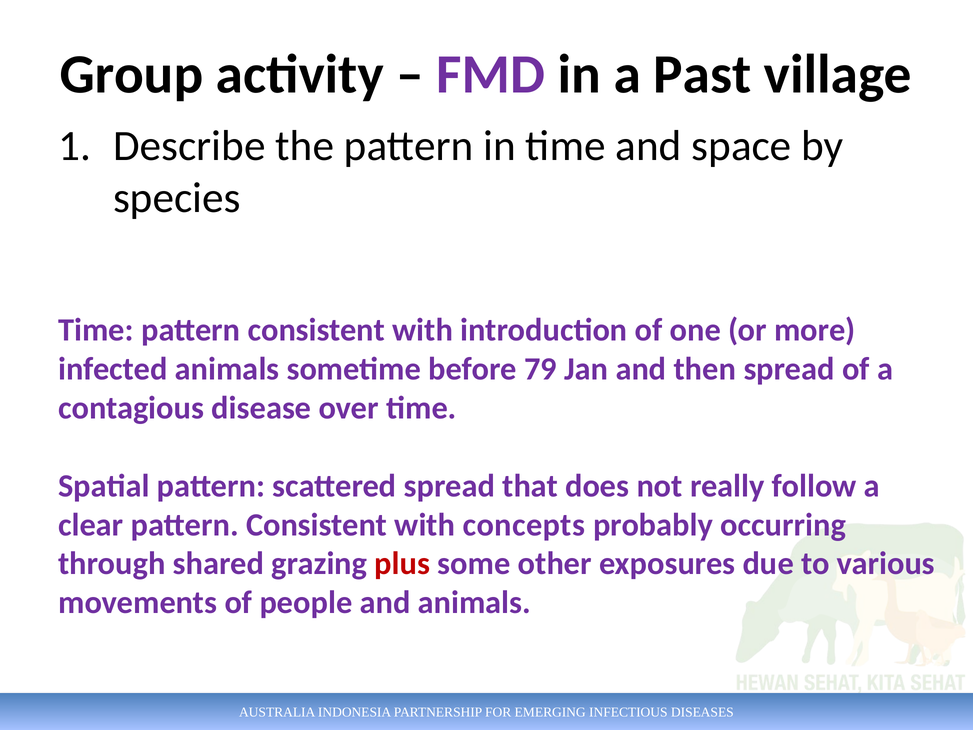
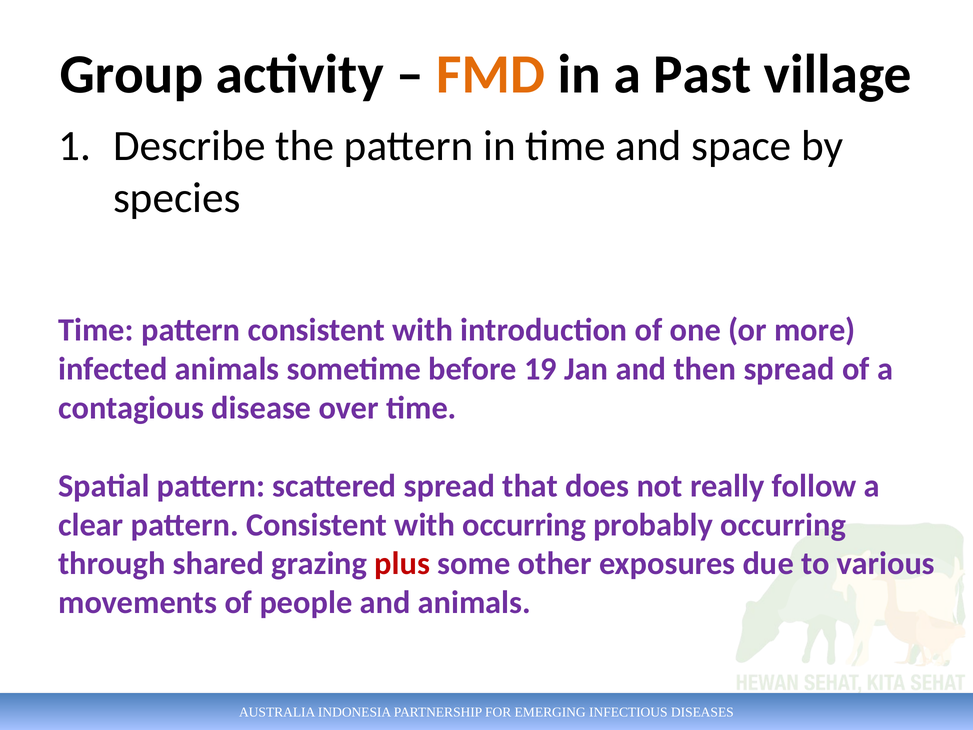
FMD colour: purple -> orange (491, 74)
79: 79 -> 19 (540, 369)
with concepts: concepts -> occurring (524, 525)
